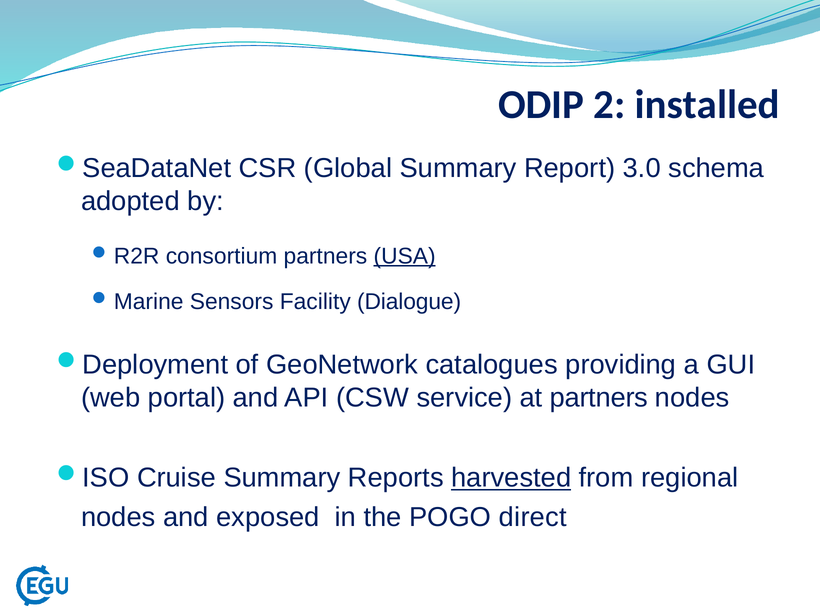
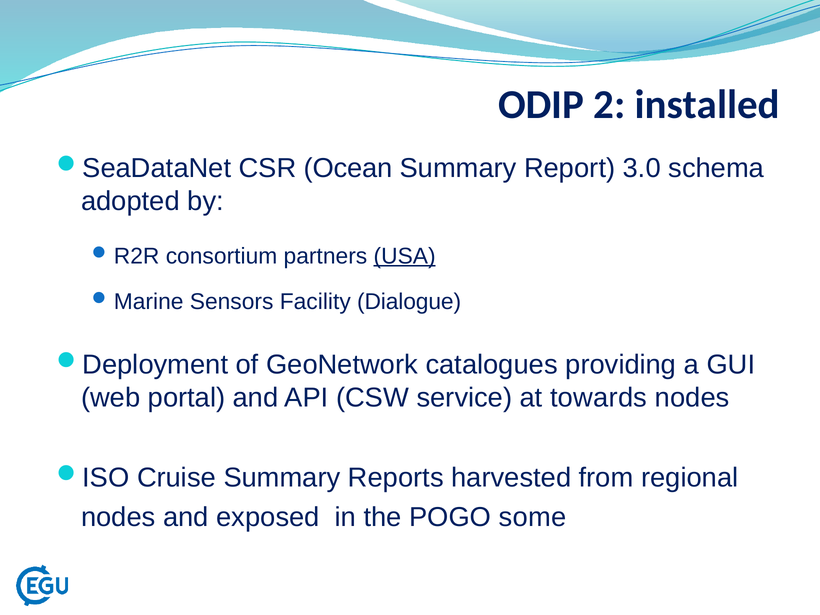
Global: Global -> Ocean (348, 168)
at partners: partners -> towards (599, 398)
harvested underline: present -> none (511, 478)
direct: direct -> some (533, 517)
